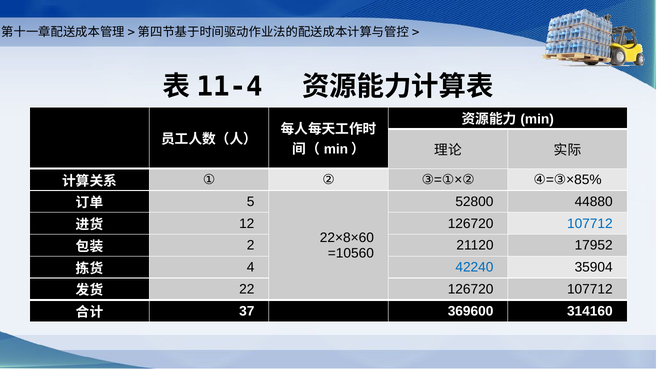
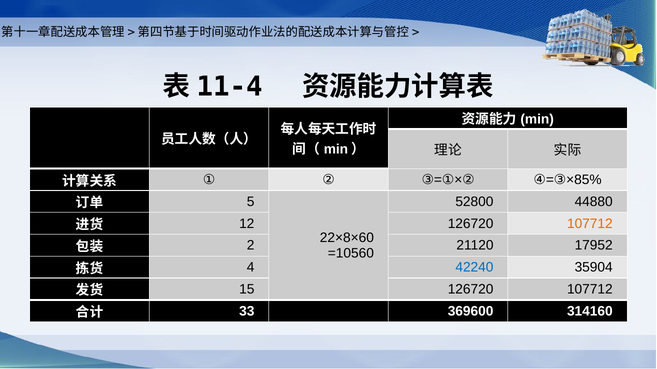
107712 colour: blue -> orange (590, 224)
22: 22 -> 15 (247, 290)
37: 37 -> 33 (247, 312)
